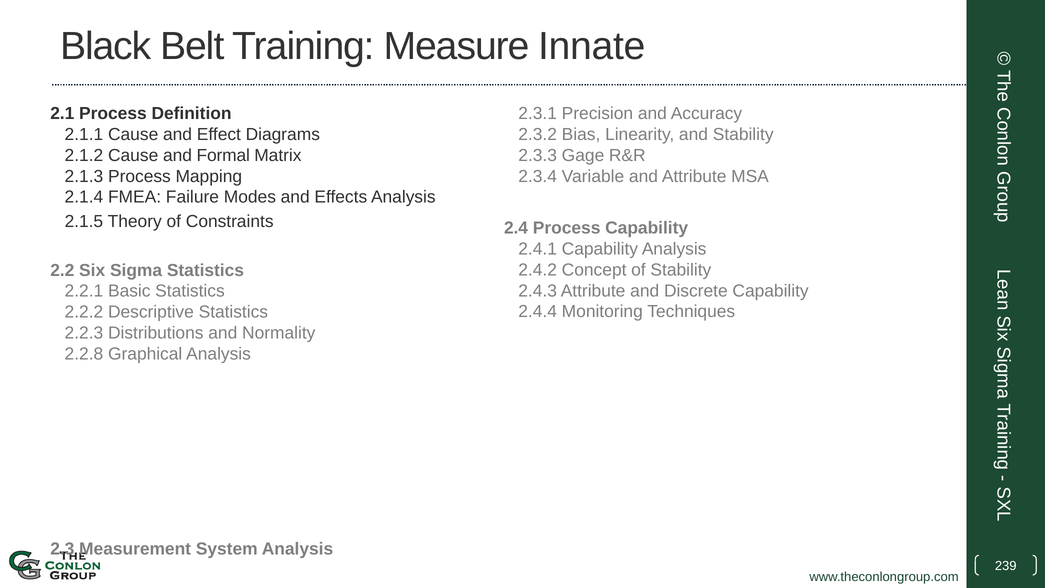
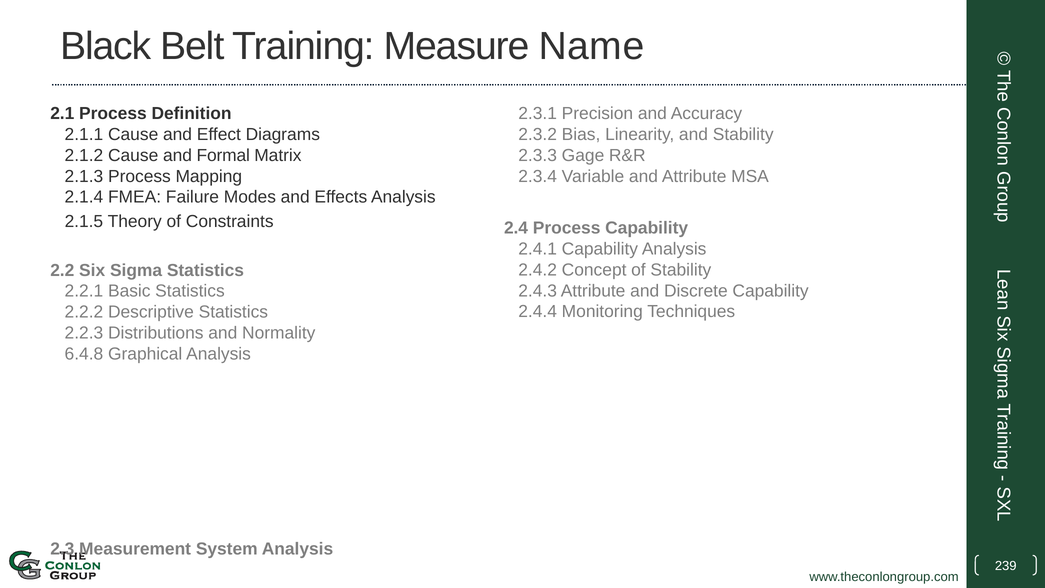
Innate: Innate -> Name (591, 46)
2.2.8: 2.2.8 -> 6.4.8 (84, 354)
